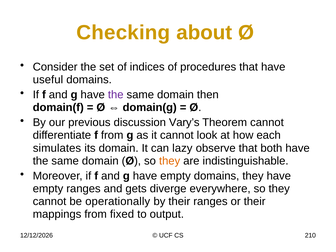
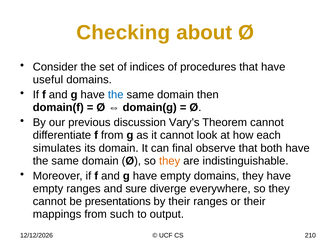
the colour: purple -> blue (116, 95)
lazy: lazy -> final (182, 148)
gets: gets -> sure (136, 189)
operationally: operationally -> presentations (118, 201)
fixed: fixed -> such (122, 214)
